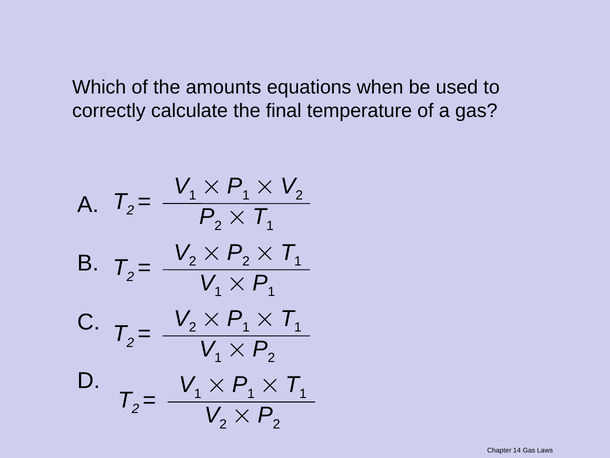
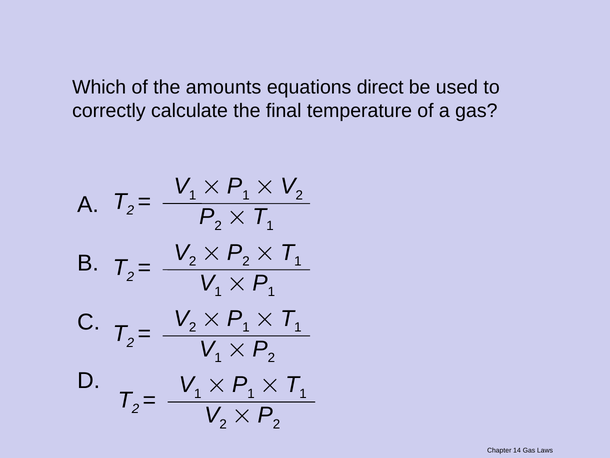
when: when -> direct (380, 87)
